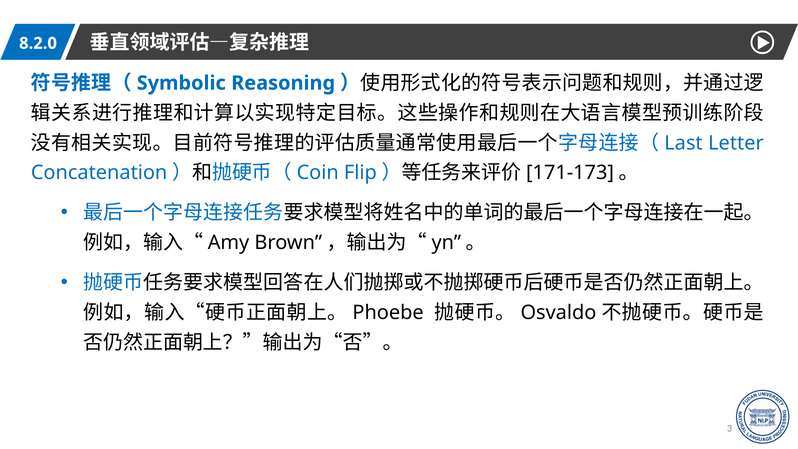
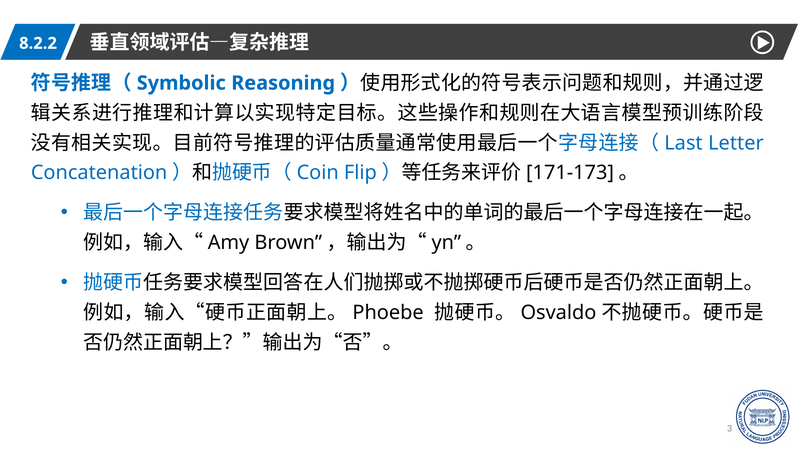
8.2.0: 8.2.0 -> 8.2.2 (38, 43)
